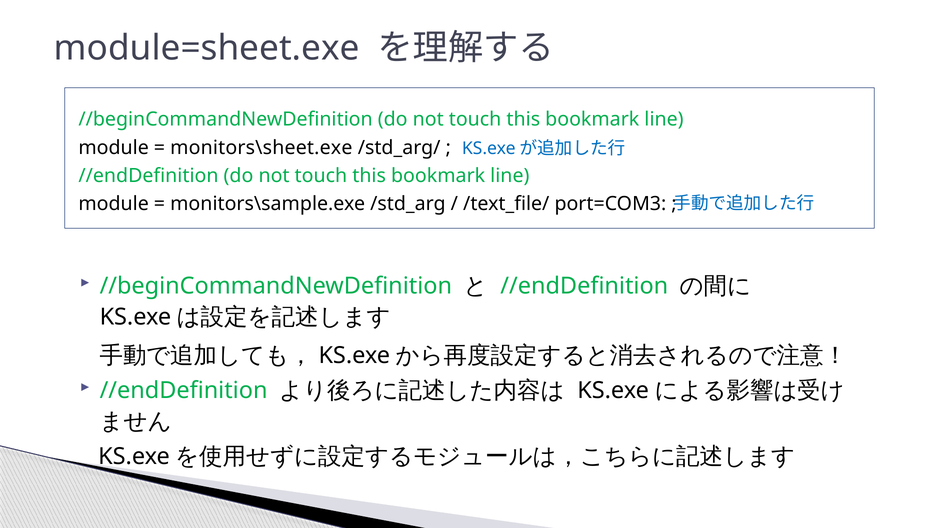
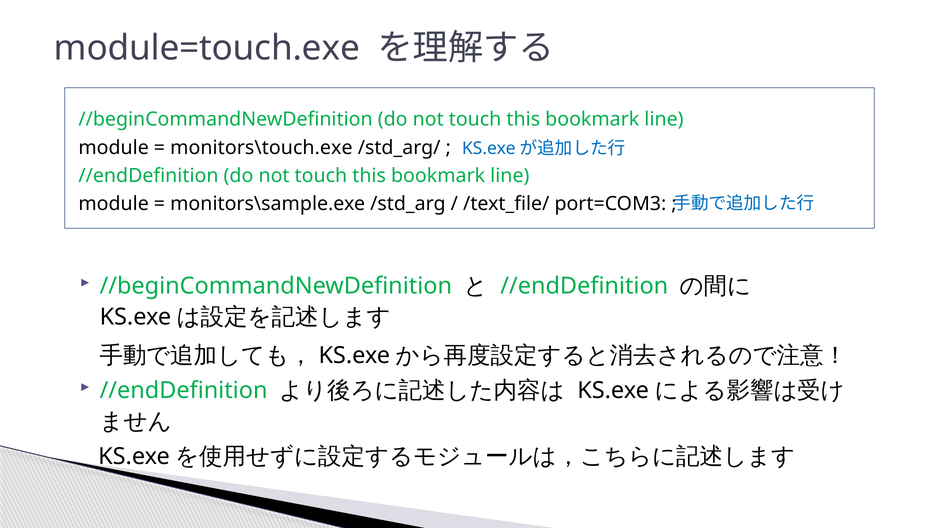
module=sheet.exe: module=sheet.exe -> module=touch.exe (207, 48)
monitors\sheet.exe: monitors\sheet.exe -> monitors\touch.exe (261, 148)
